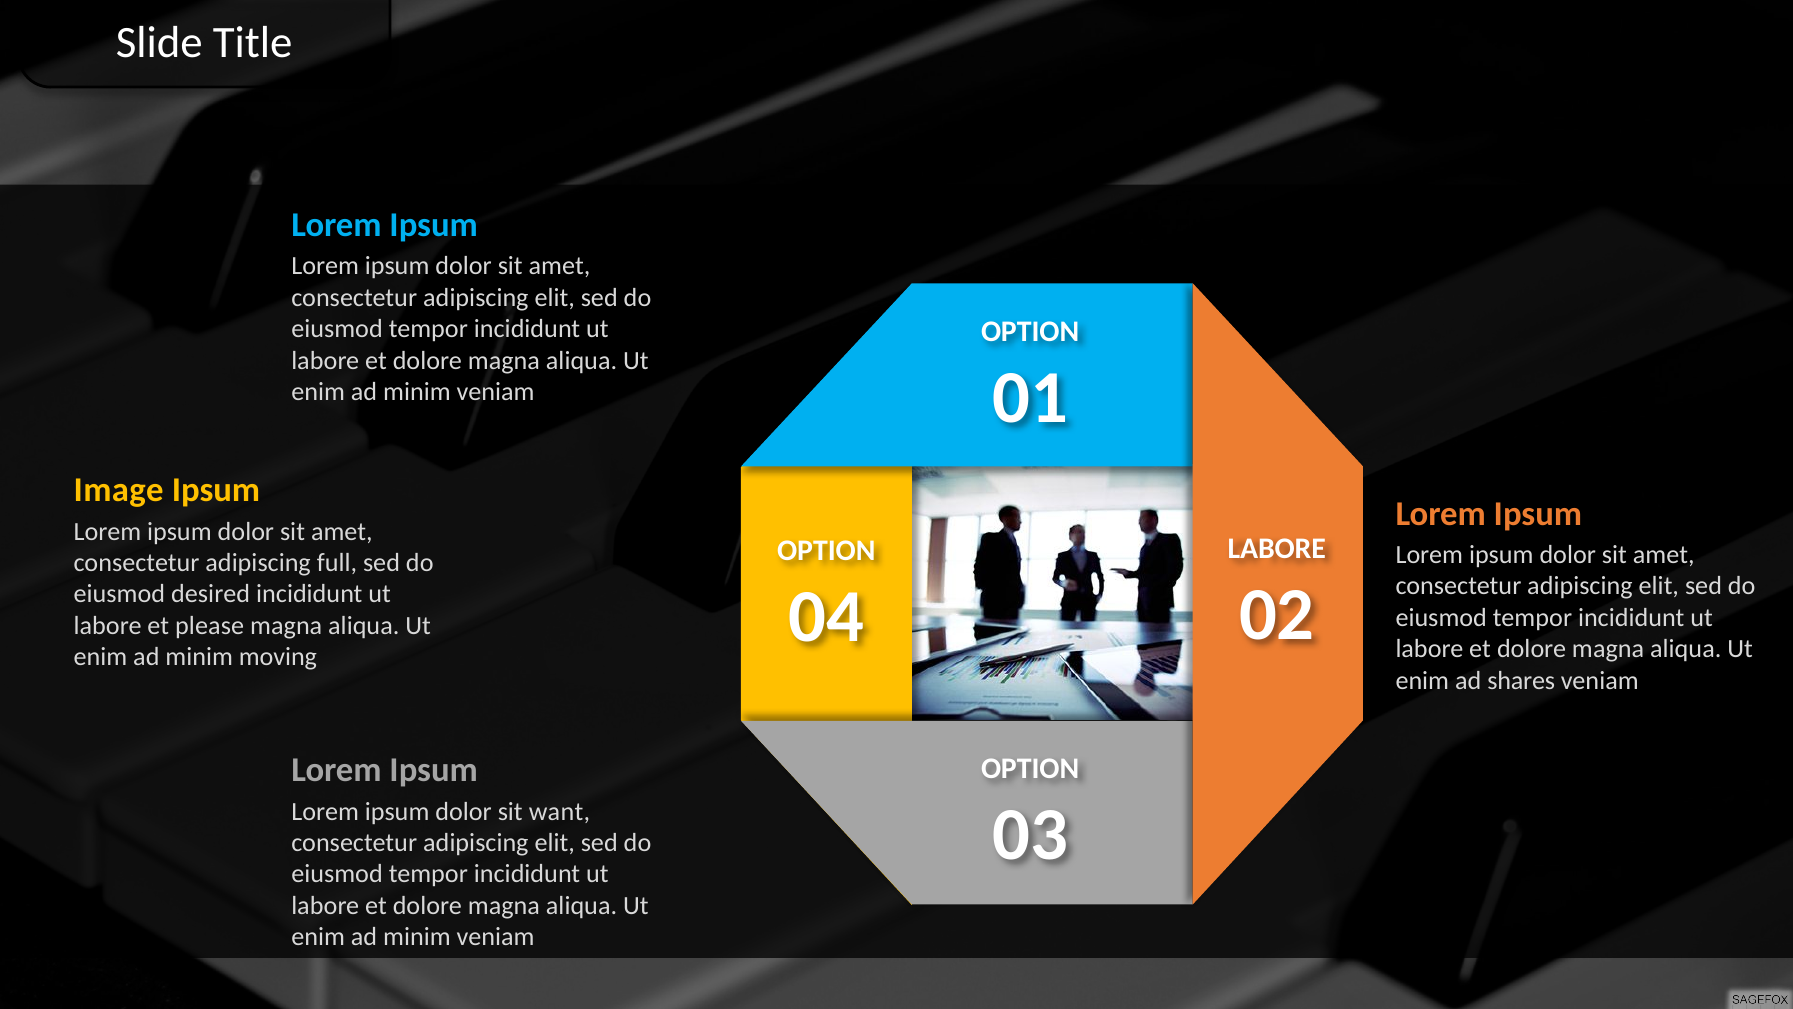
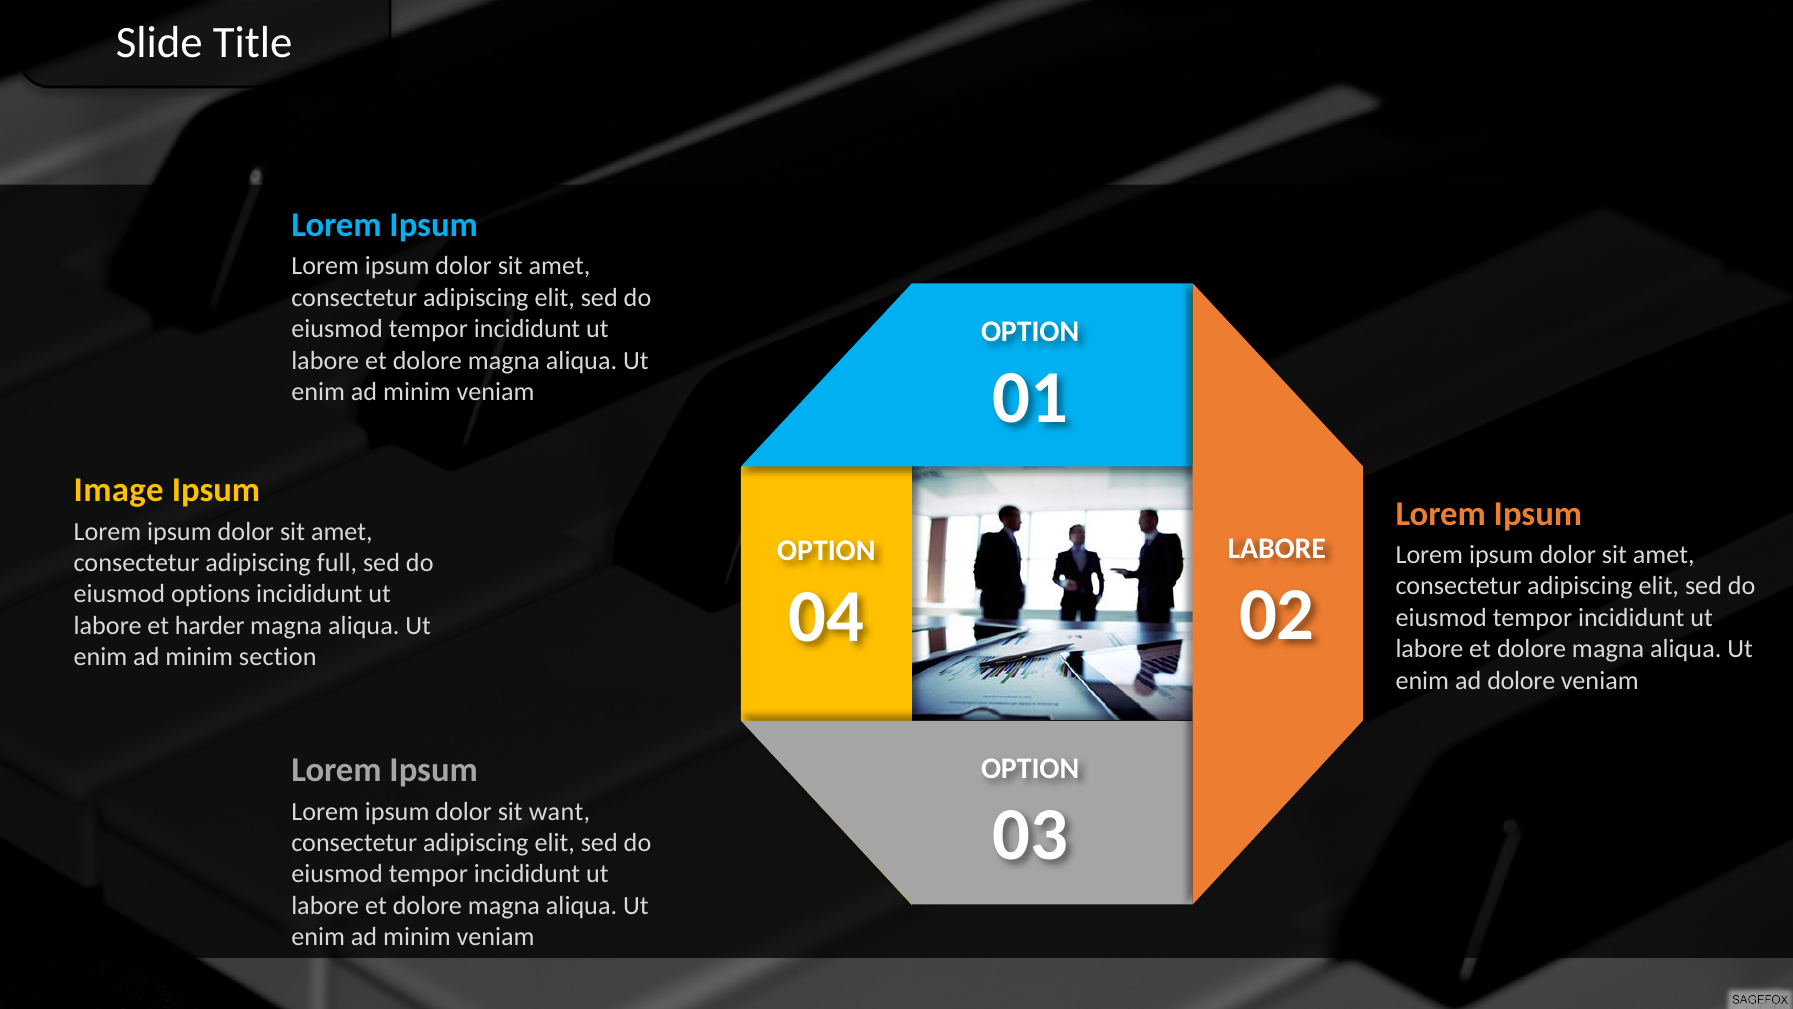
desired: desired -> options (211, 594)
please: please -> harder (210, 625)
moving: moving -> section (278, 657)
ad shares: shares -> dolore (1521, 680)
